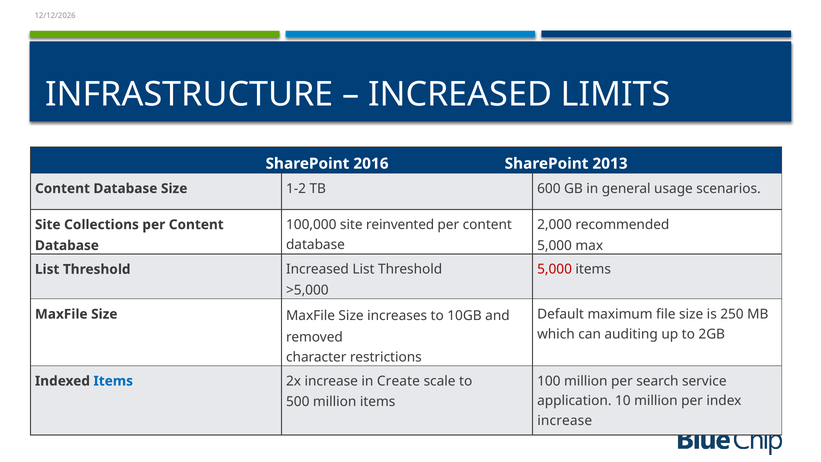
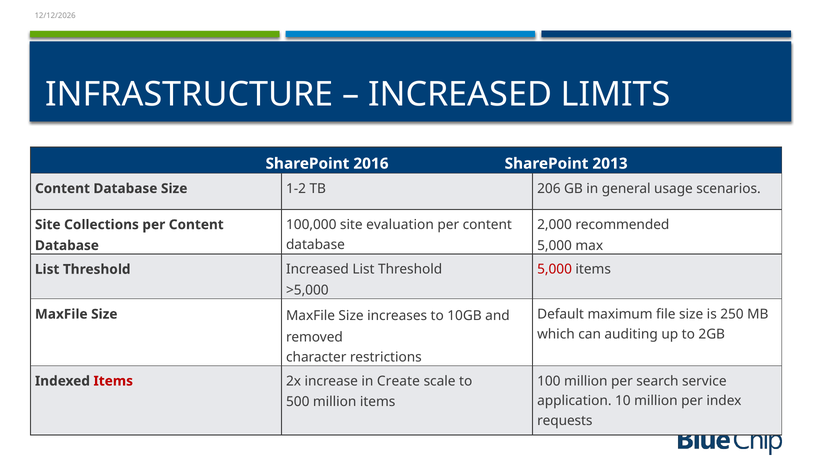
600: 600 -> 206 (549, 188)
reinvented: reinvented -> evaluation (400, 225)
Items colour: blue -> red (113, 381)
increase: increase -> requests (565, 421)
